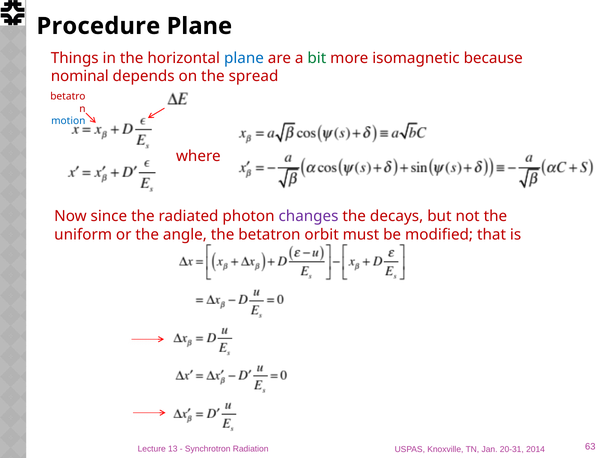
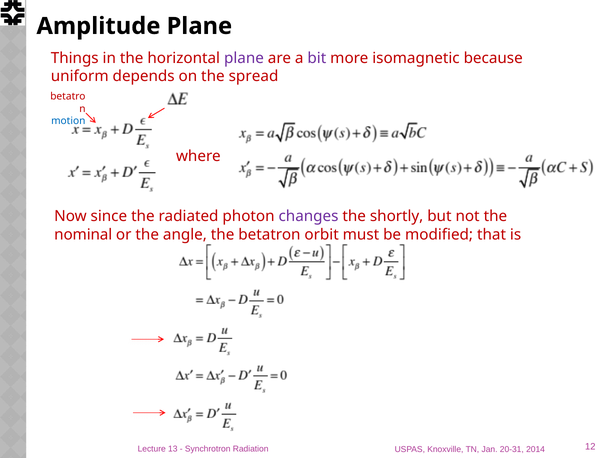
Procedure: Procedure -> Amplitude (98, 26)
plane colour: blue -> purple (244, 58)
bit colour: green -> purple (317, 58)
nominal: nominal -> uniform (80, 76)
decays: decays -> shortly (397, 216)
uniform: uniform -> nominal (83, 234)
63: 63 -> 12 (590, 446)
